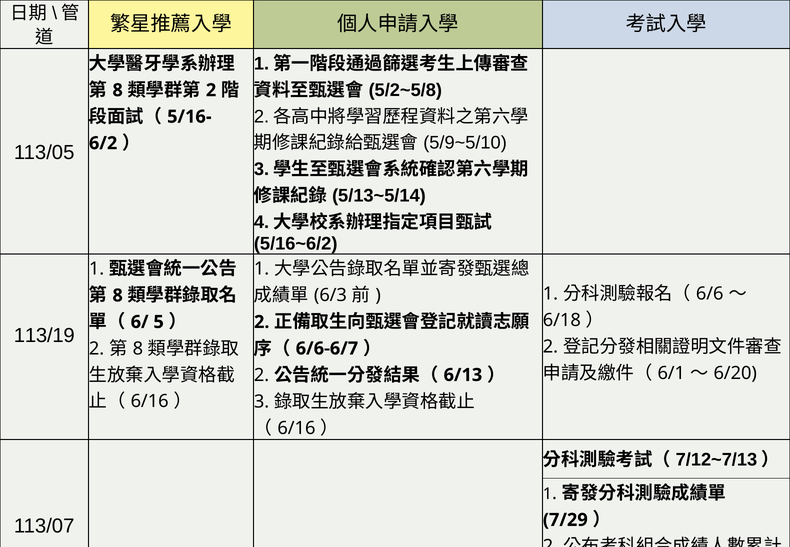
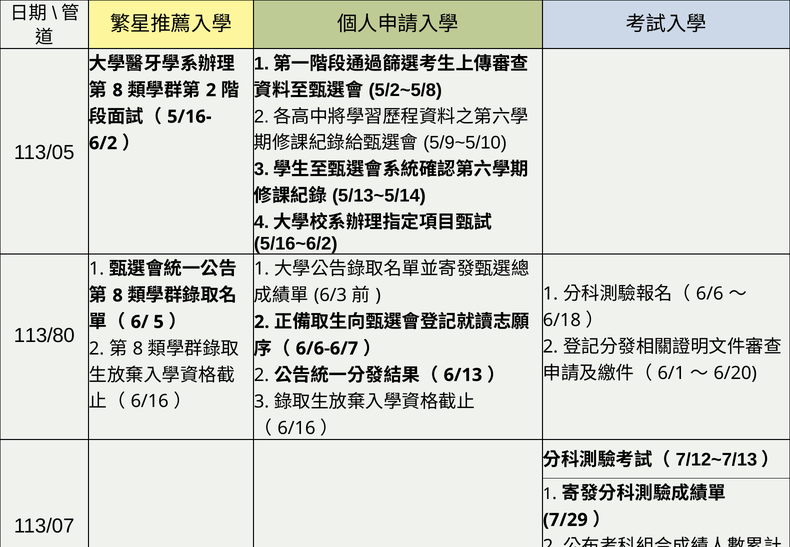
113/19: 113/19 -> 113/80 (44, 336)
